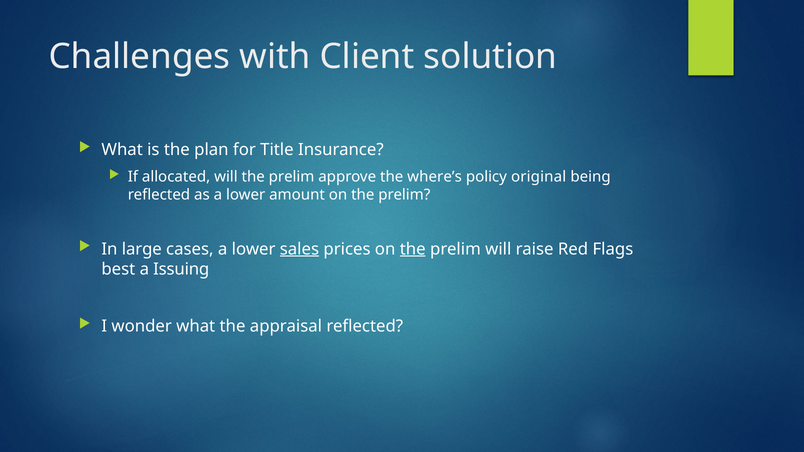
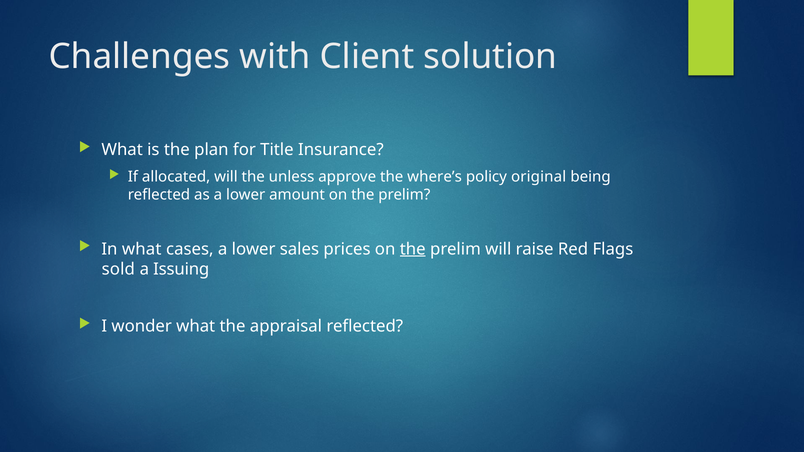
will the prelim: prelim -> unless (292, 177)
In large: large -> what (142, 249)
sales underline: present -> none (299, 249)
best: best -> sold (118, 269)
